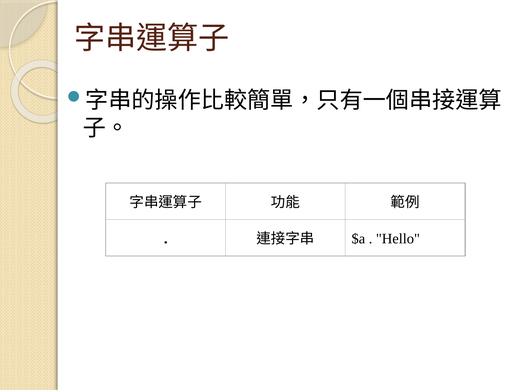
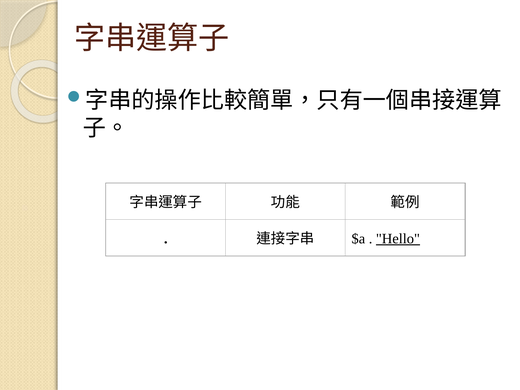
Hello underline: none -> present (398, 239)
